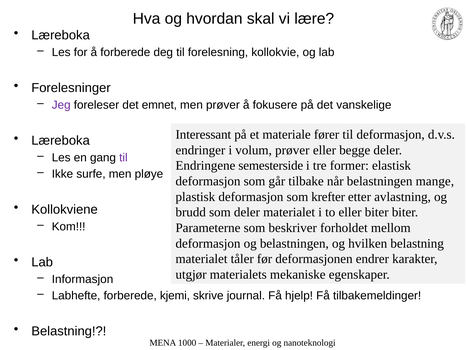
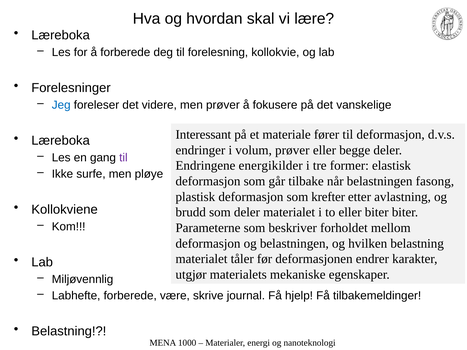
Jeg colour: purple -> blue (61, 105)
emnet: emnet -> videre (159, 105)
semesterside: semesterside -> energikilder (271, 166)
mange: mange -> fasong (435, 181)
Informasjon: Informasjon -> Miljøvennlig (83, 279)
kjemi: kjemi -> være (175, 296)
